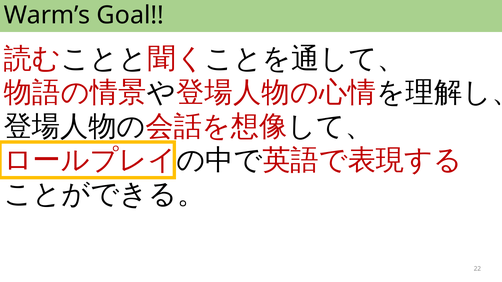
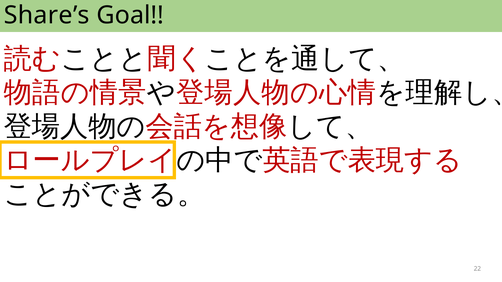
Warm’s: Warm’s -> Share’s (47, 15)
